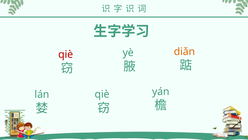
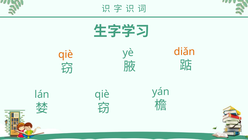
qiè colour: red -> orange (66, 54)
